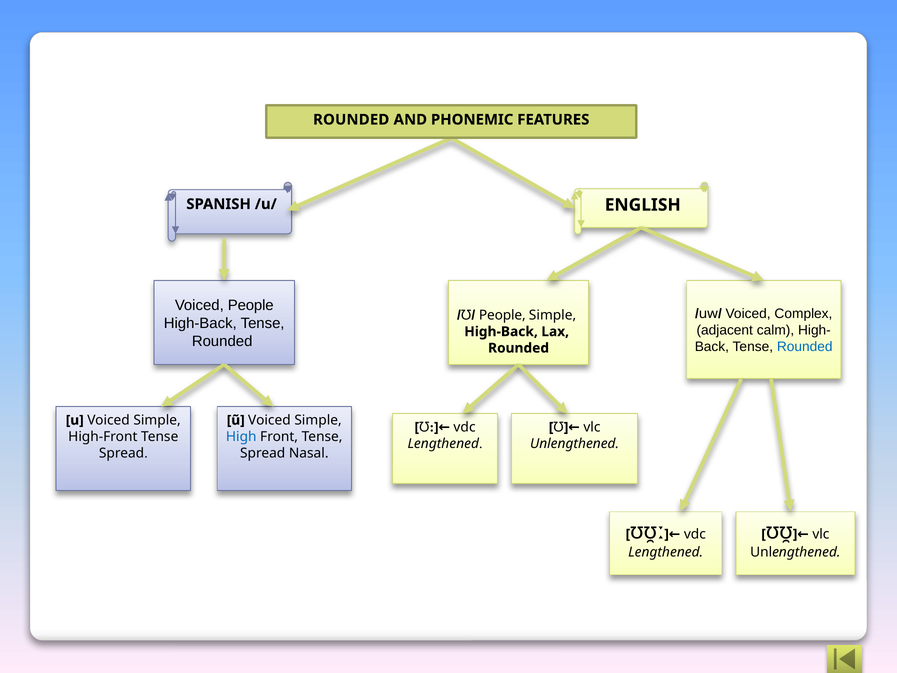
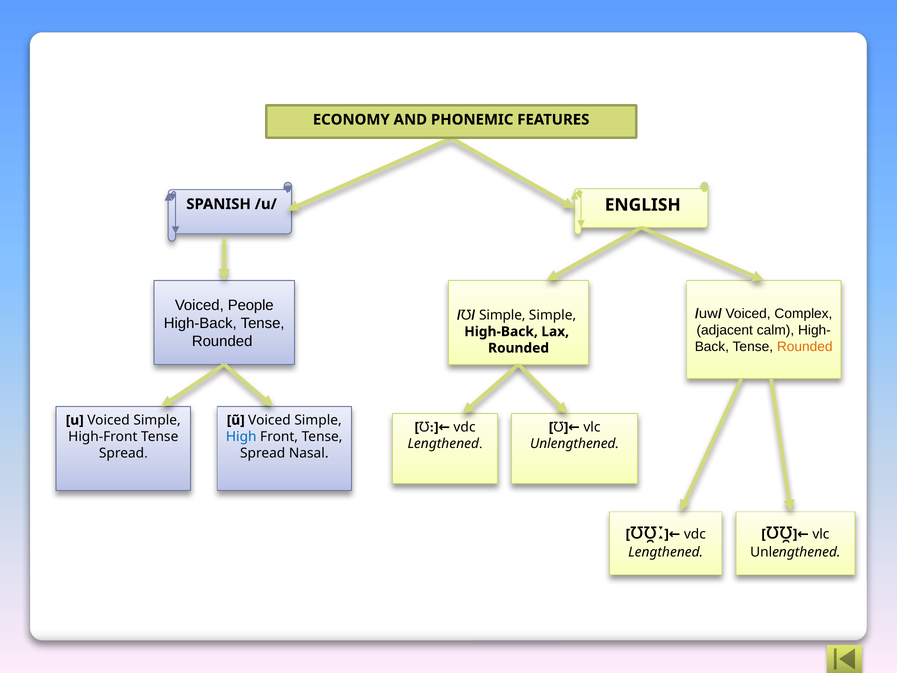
ROUNDED: ROUNDED -> ECONOMY (351, 120)
People: People -> Simple (502, 315)
Rounded colour: blue -> orange (805, 347)
